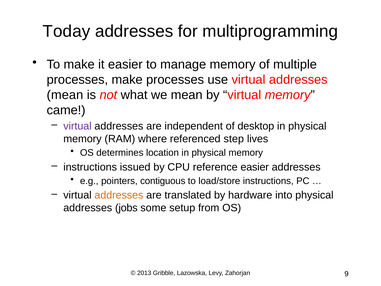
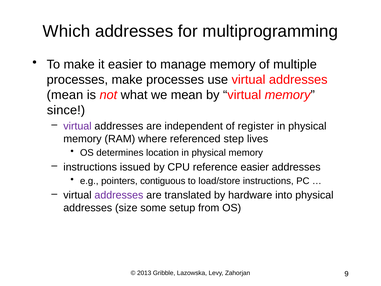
Today: Today -> Which (66, 31)
came: came -> since (66, 110)
desktop: desktop -> register (256, 126)
addresses colour: orange -> purple (119, 195)
jobs: jobs -> size (126, 208)
